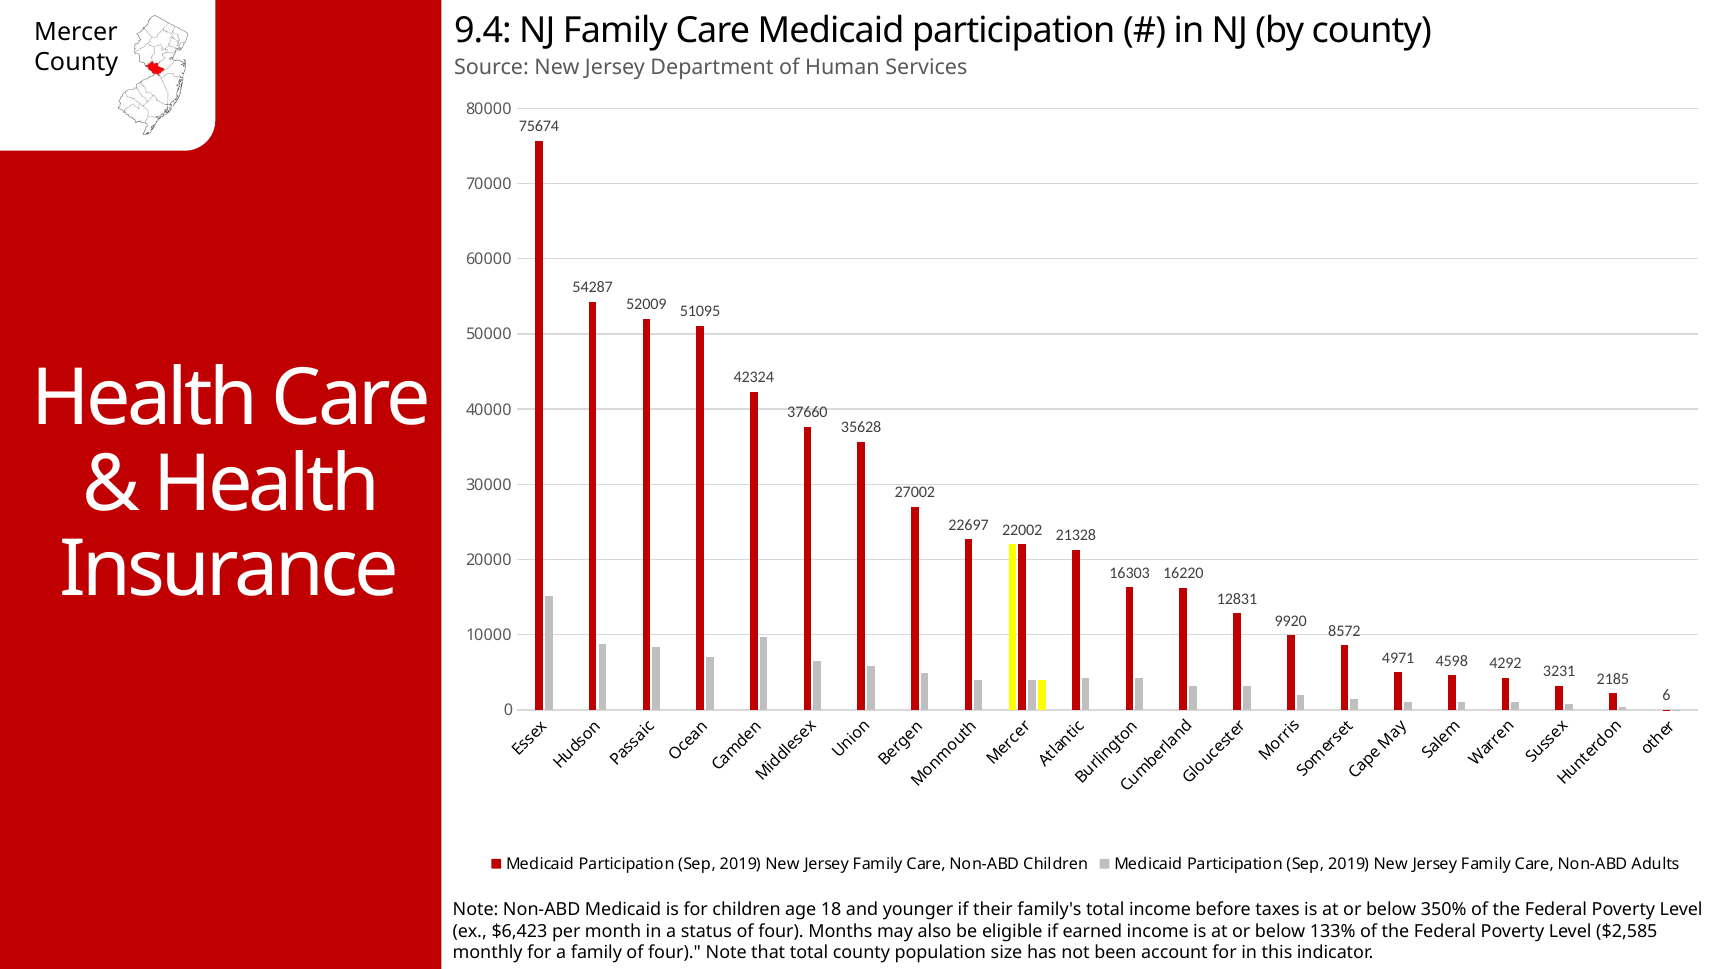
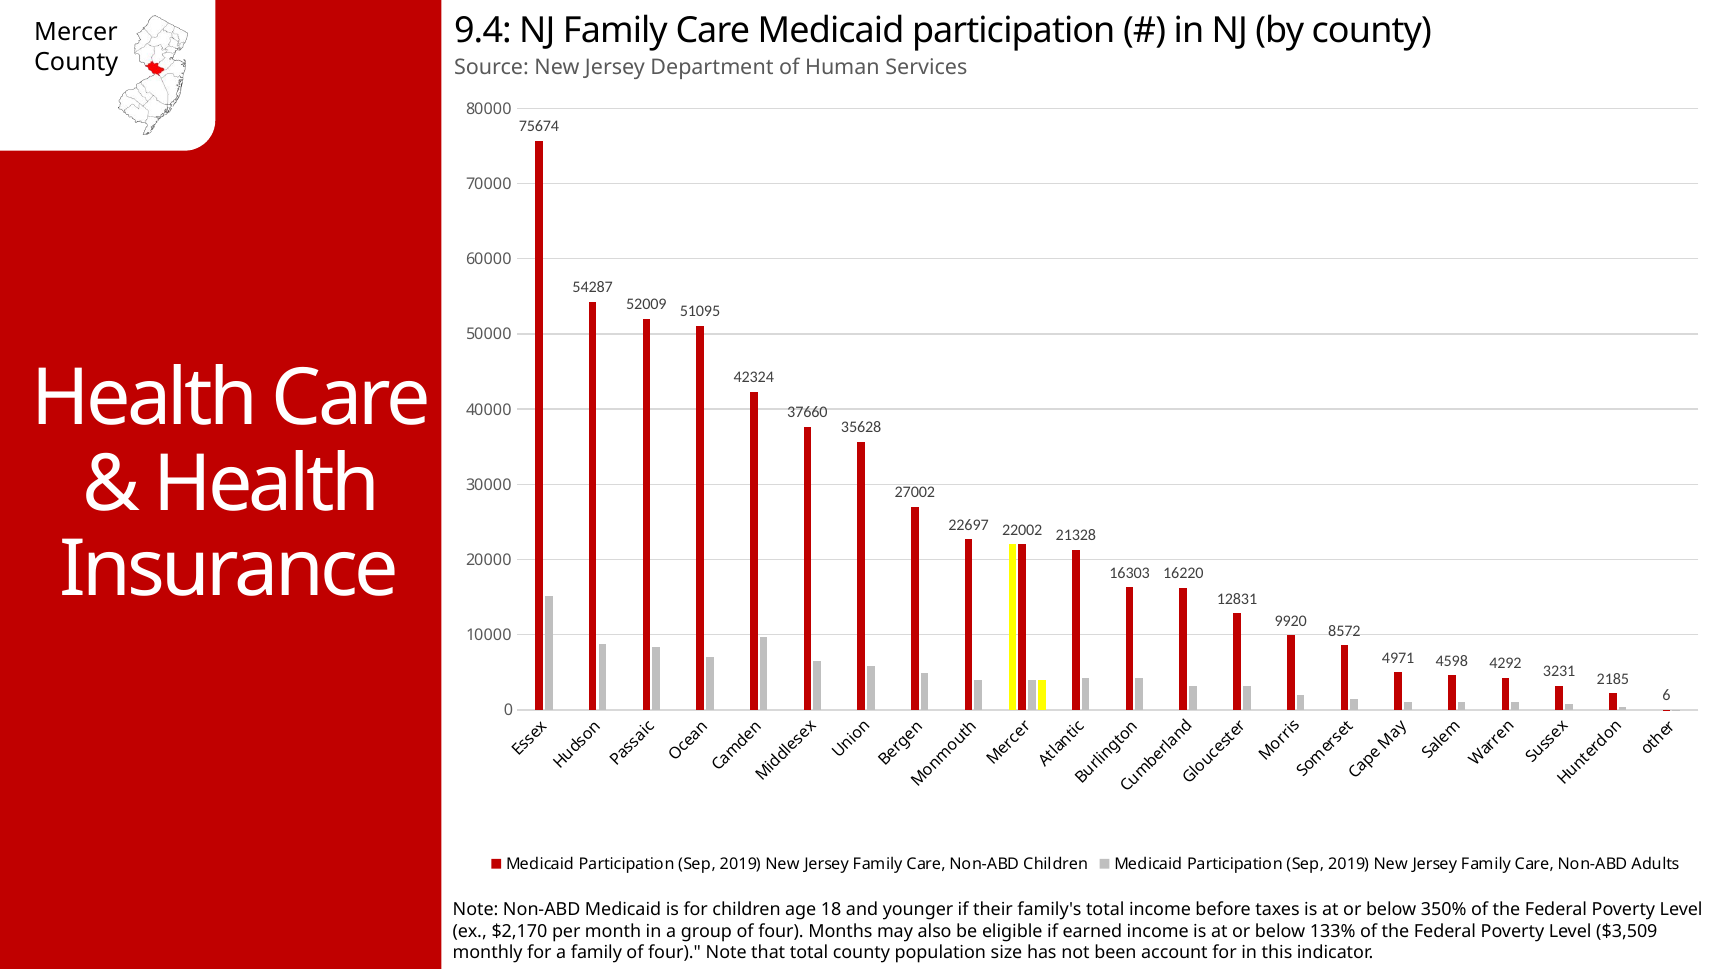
$6,423: $6,423 -> $2,170 (519, 931)
status: status -> group (706, 931)
$2,585: $2,585 -> $3,509 (1627, 931)
